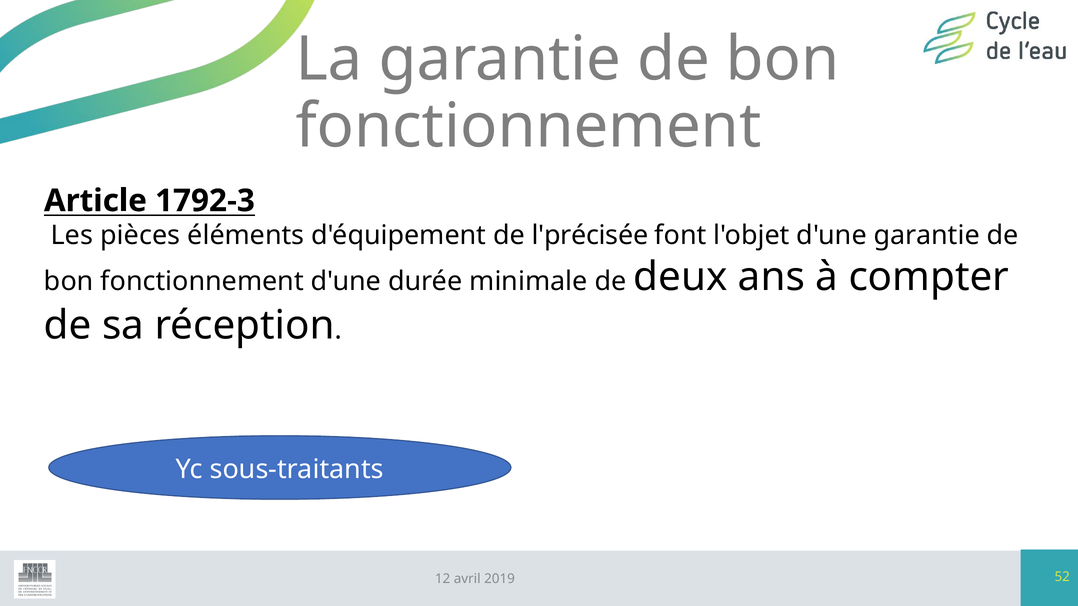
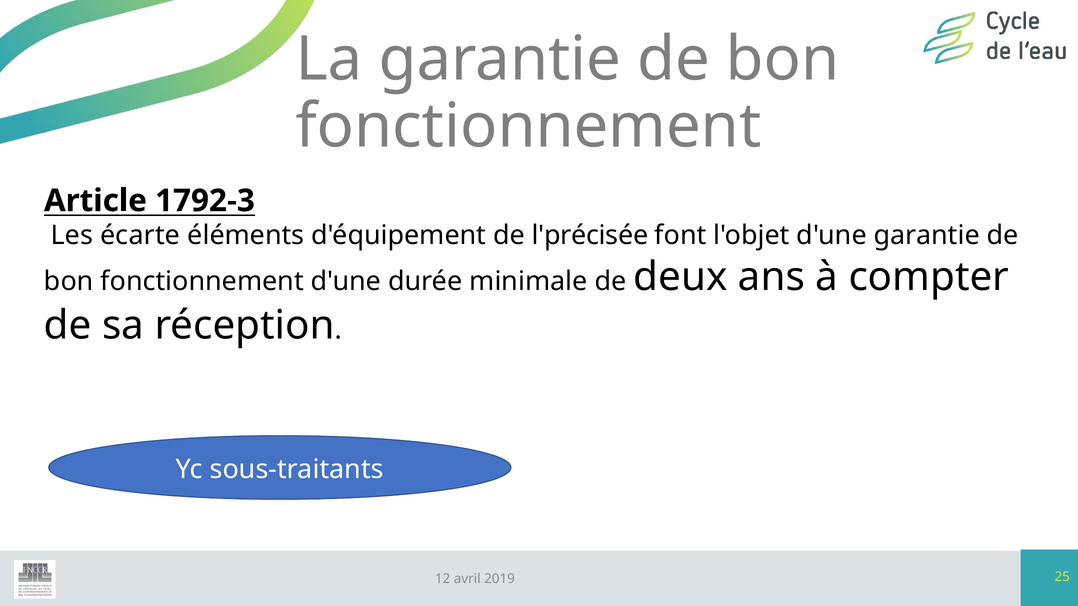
pièces: pièces -> écarte (140, 236)
52: 52 -> 25 (1062, 577)
